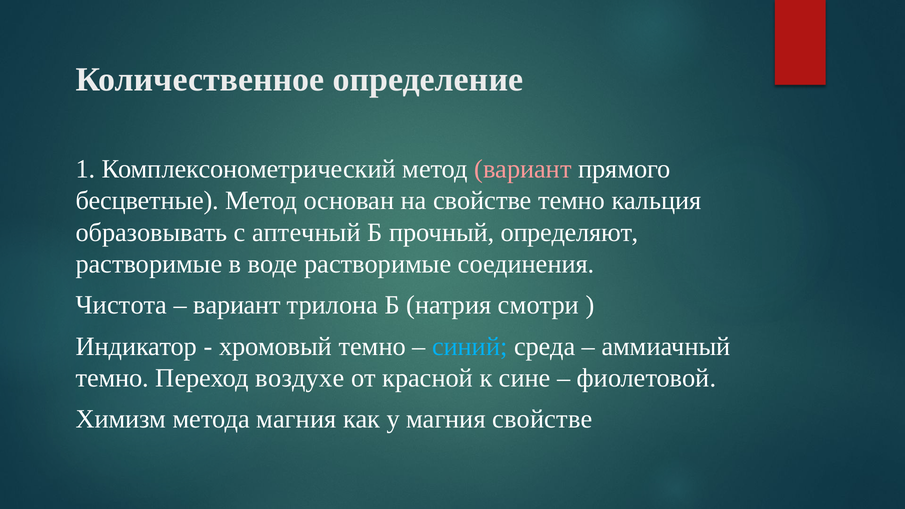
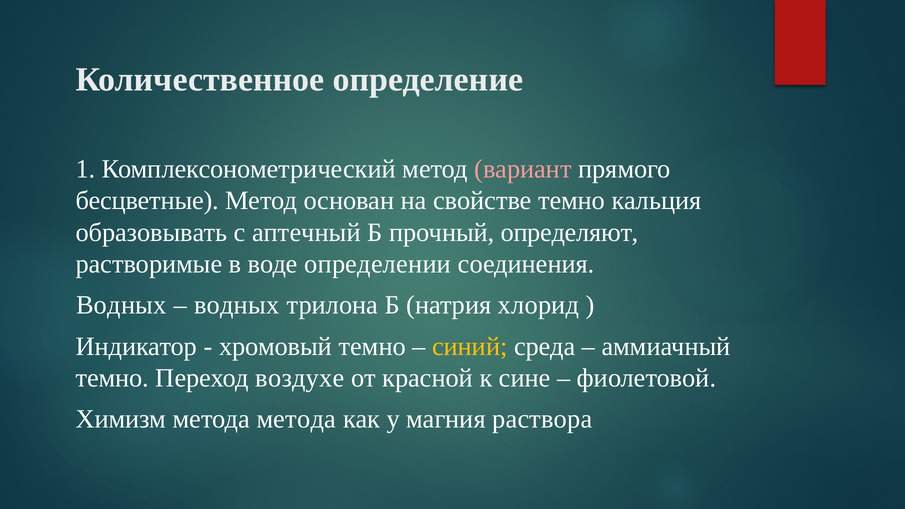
воде растворимые: растворимые -> определении (378, 264)
Чистота: Чистота -> Водных (121, 305)
вариант: вариант -> водных (237, 305)
смотри: смотри -> хлорид (538, 305)
синий colour: light blue -> yellow (470, 346)
метода магния: магния -> метода (296, 419)
магния свойстве: свойстве -> раствора (542, 419)
